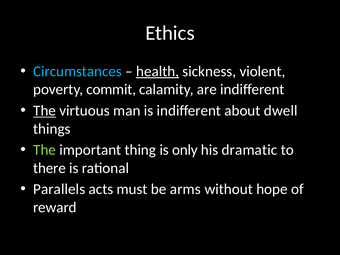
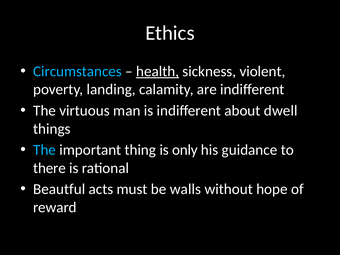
commit: commit -> landing (111, 89)
The underline: present -> none (45, 111)
The colour: light green -> light blue (45, 150)
dramatic: dramatic -> guidance (250, 150)
Parallels: Parallels -> Beautful (59, 189)
arms: arms -> walls (185, 189)
